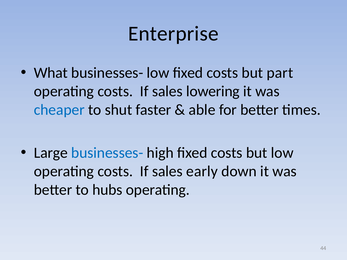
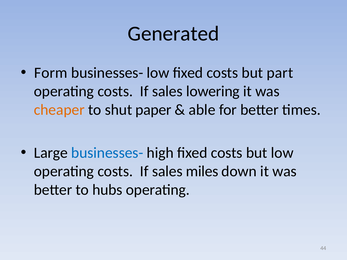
Enterprise: Enterprise -> Generated (173, 34)
What: What -> Form (51, 73)
cheaper colour: blue -> orange (59, 110)
faster: faster -> paper (153, 110)
early: early -> miles (202, 172)
